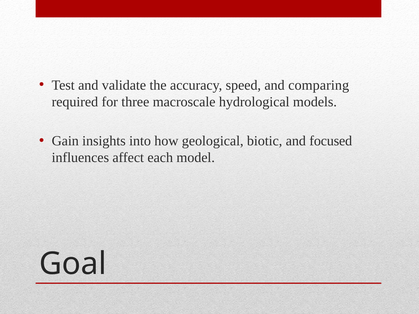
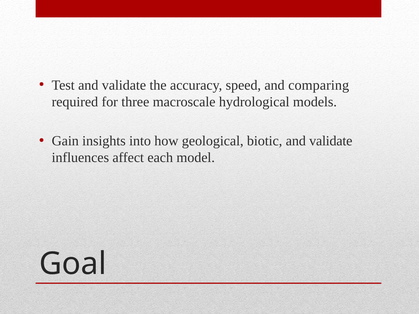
biotic and focused: focused -> validate (331, 141)
